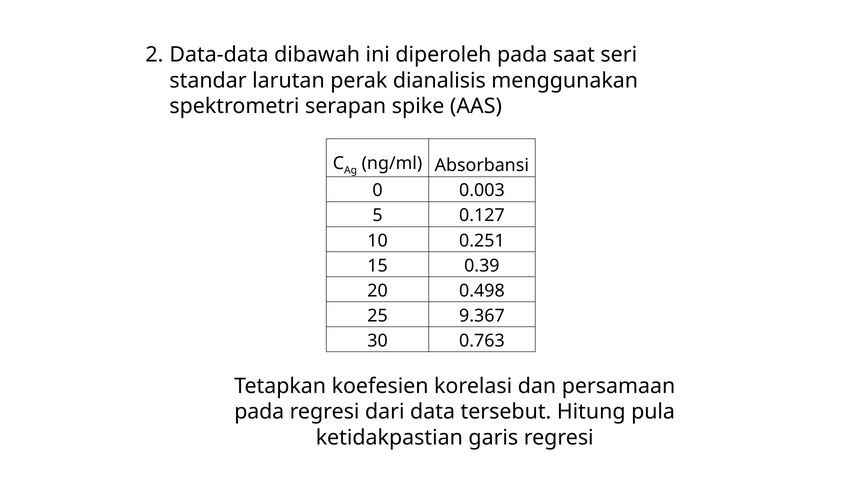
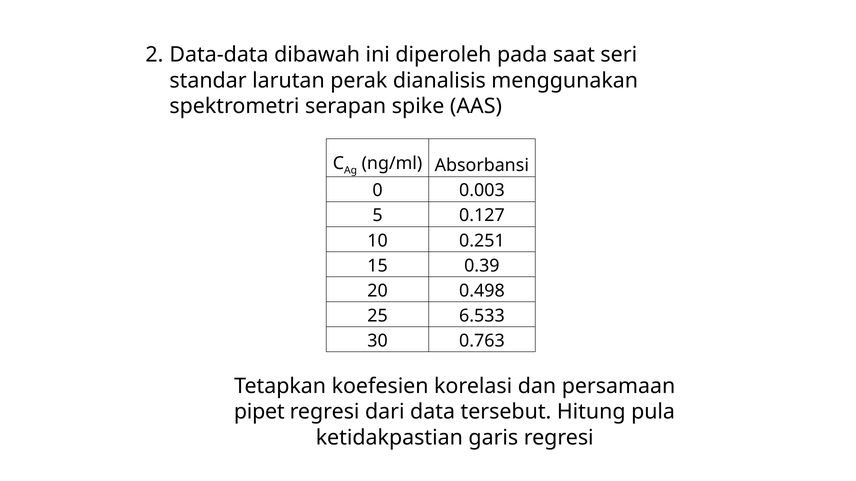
9.367: 9.367 -> 6.533 (482, 316)
pada: pada -> pipet (259, 412)
